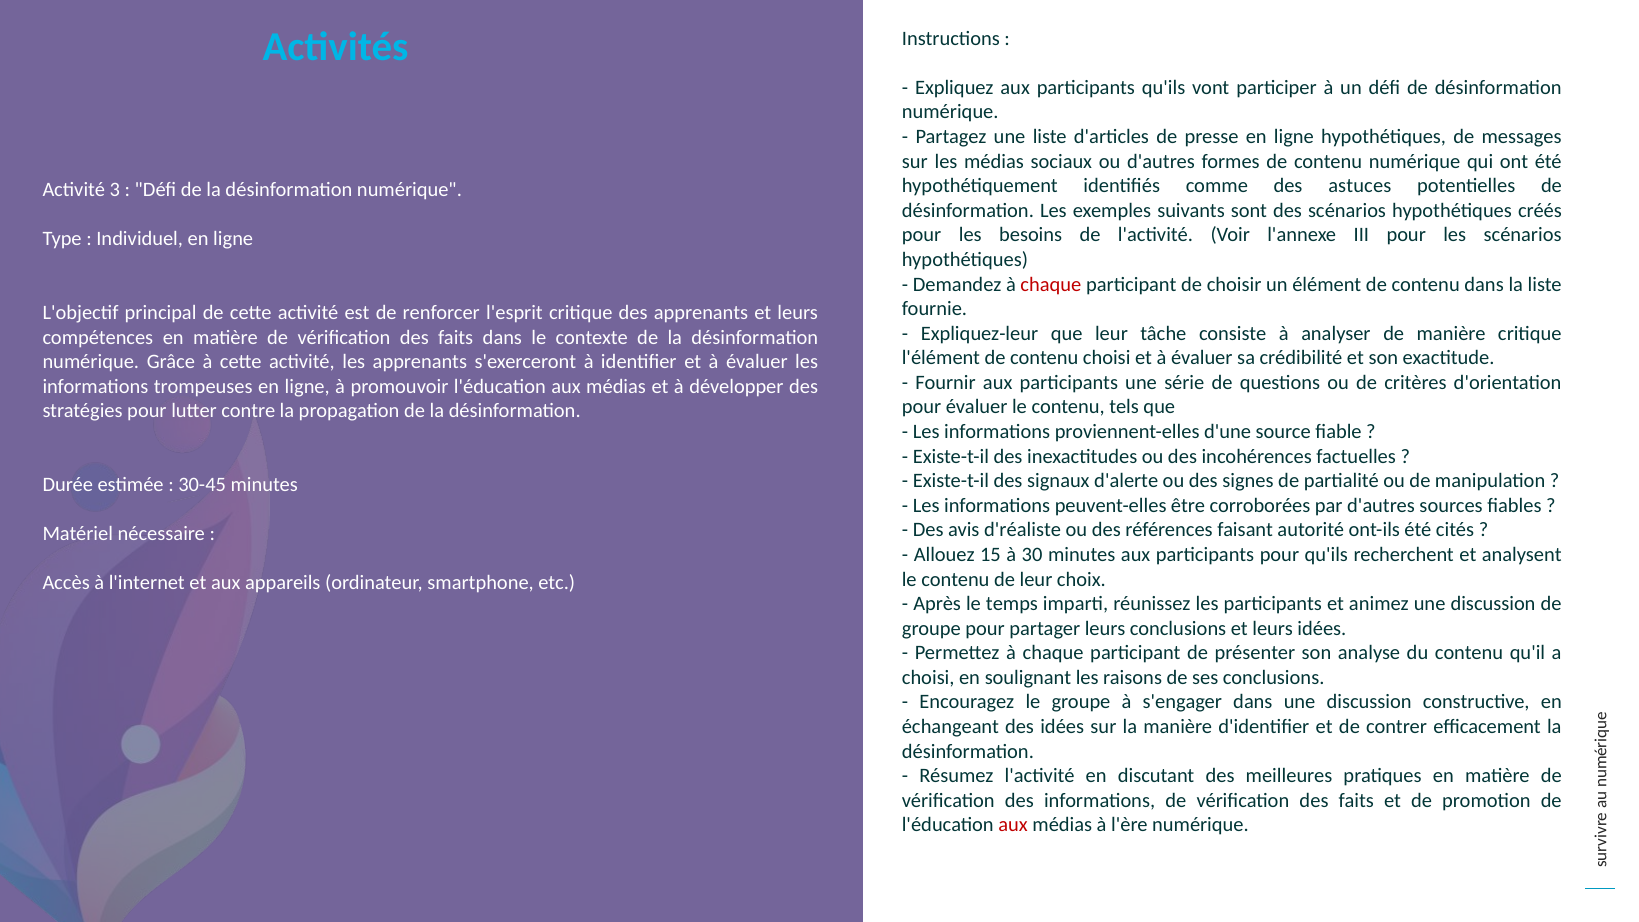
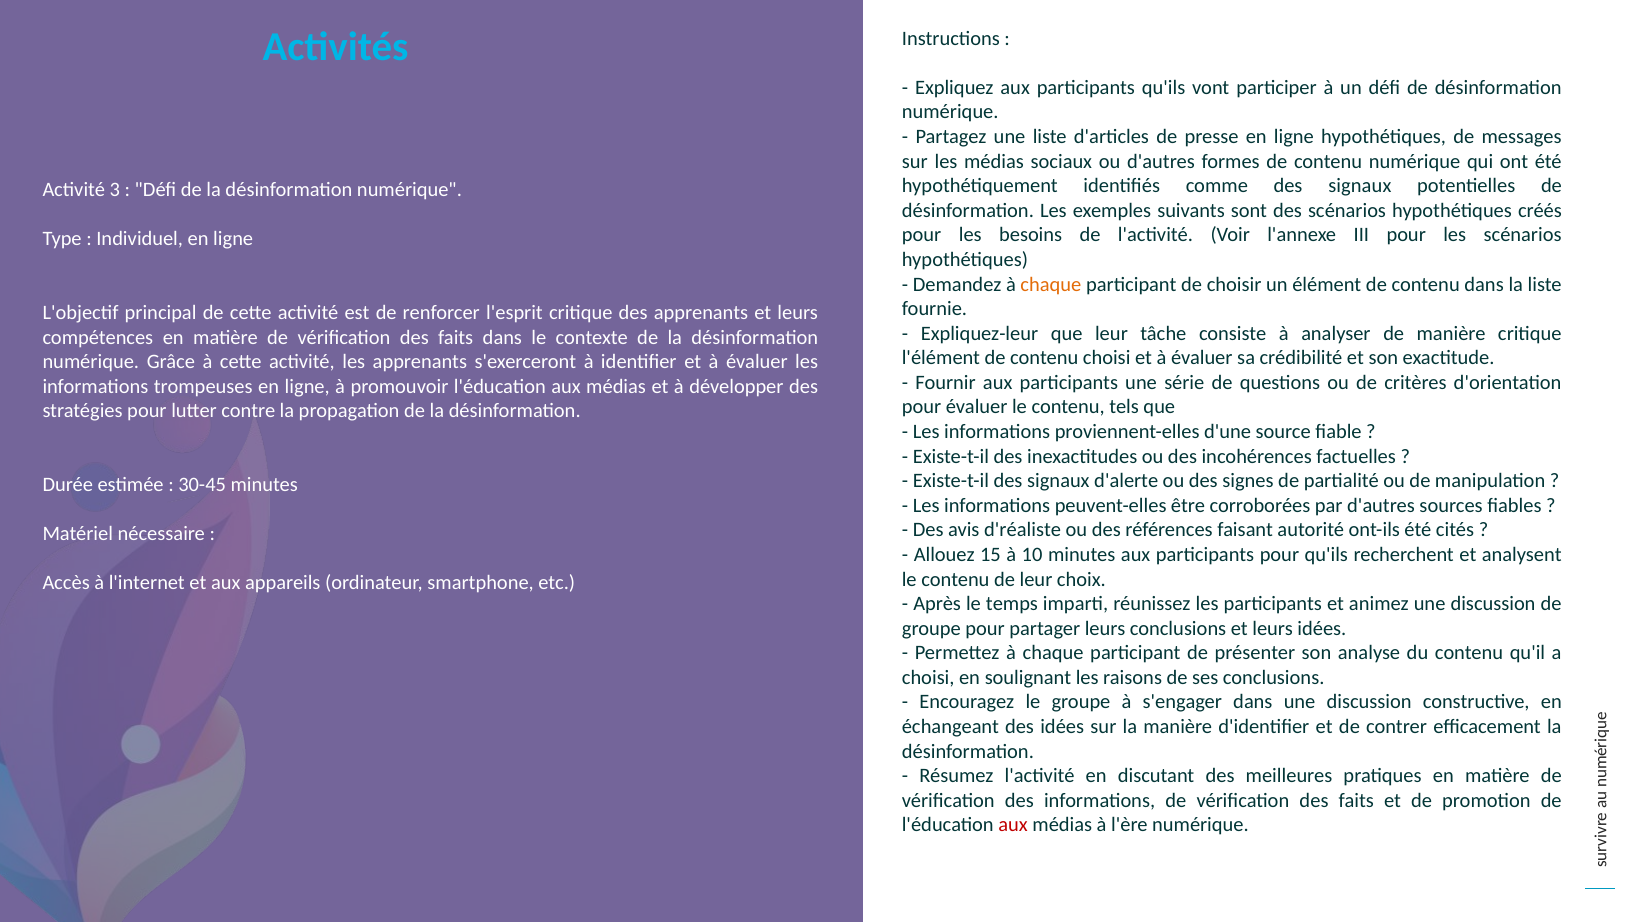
comme des astuces: astuces -> signaux (1360, 186)
chaque colour: red -> orange (1051, 284)
30: 30 -> 10 (1032, 555)
